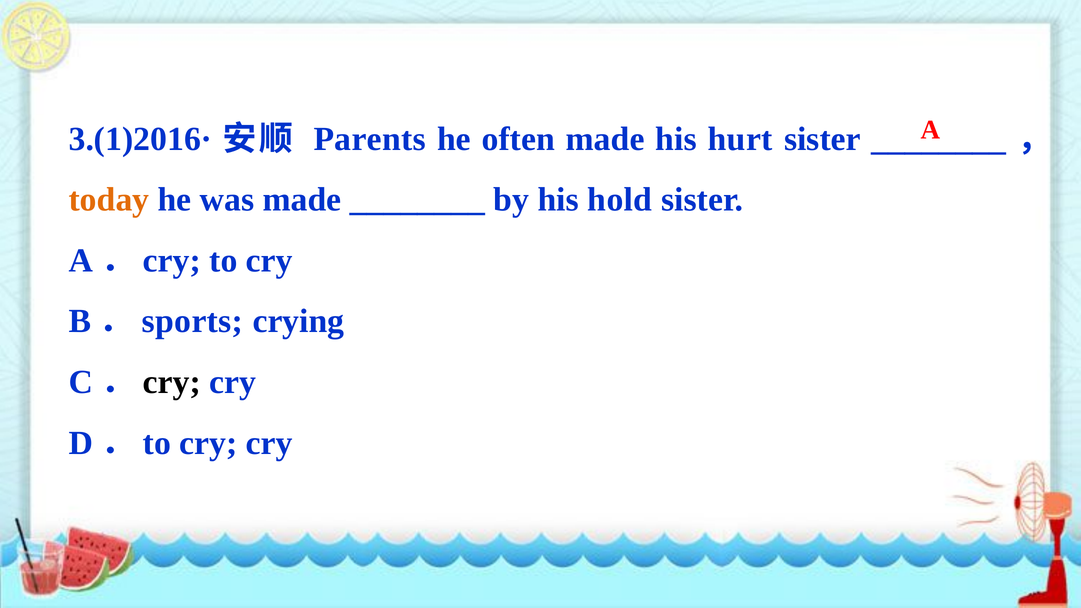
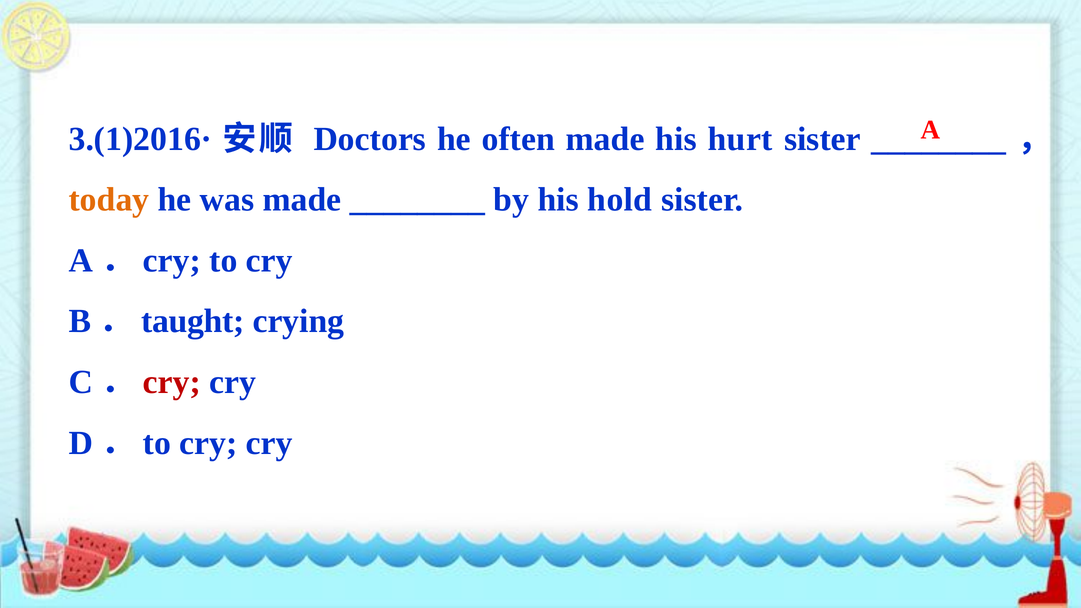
Parents: Parents -> Doctors (370, 139)
sports: sports -> taught (193, 321)
cry colour: black -> red (172, 382)
